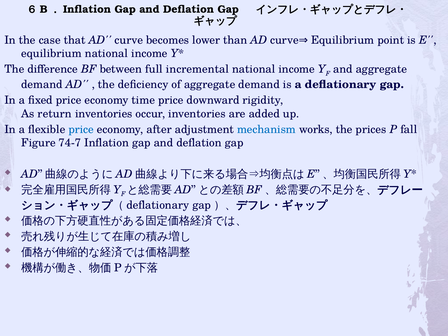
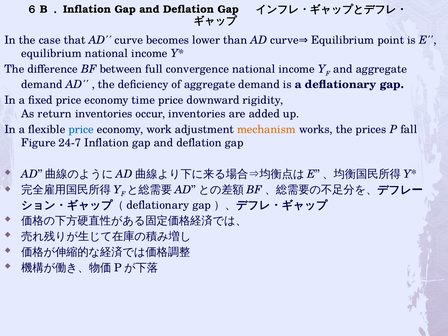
incremental: incremental -> convergence (197, 69)
after: after -> work (159, 129)
mechanism colour: blue -> orange (266, 129)
74-7: 74-7 -> 24-7 (70, 143)
